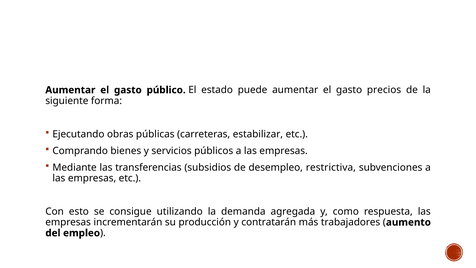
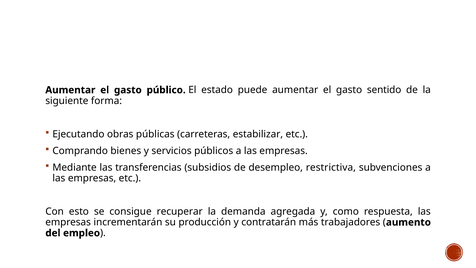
precios: precios -> sentido (384, 90)
utilizando: utilizando -> recuperar (180, 211)
